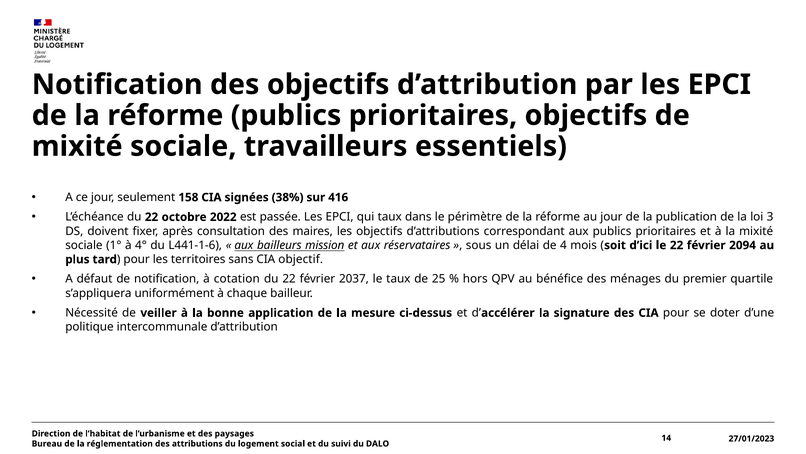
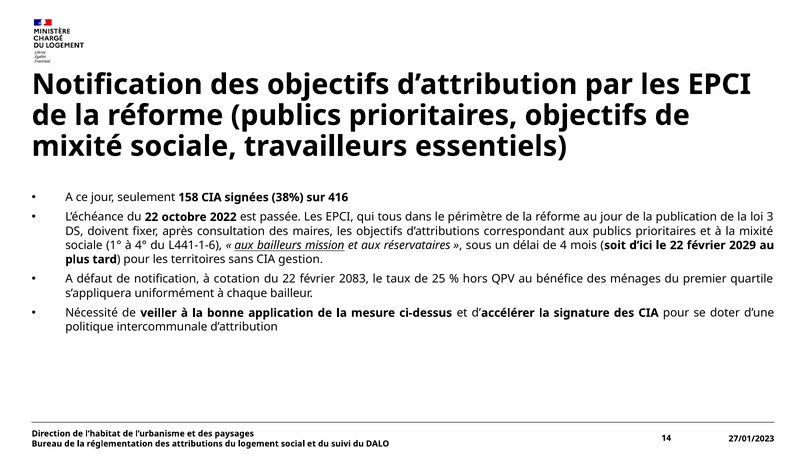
qui taux: taux -> tous (390, 217)
2094: 2094 -> 2029 (743, 245)
objectif: objectif -> gestion (301, 259)
2037: 2037 -> 2083 (354, 279)
